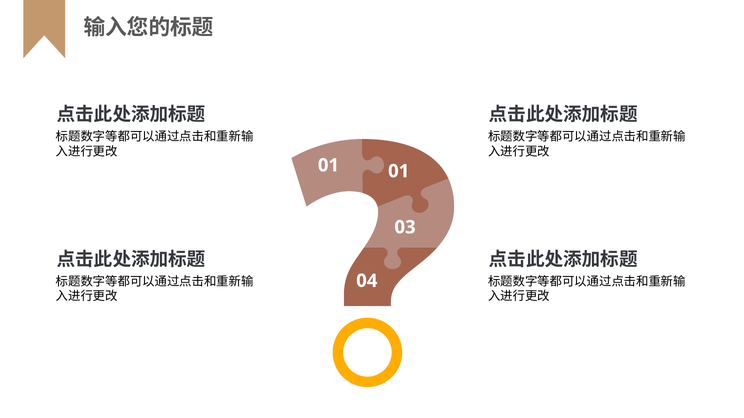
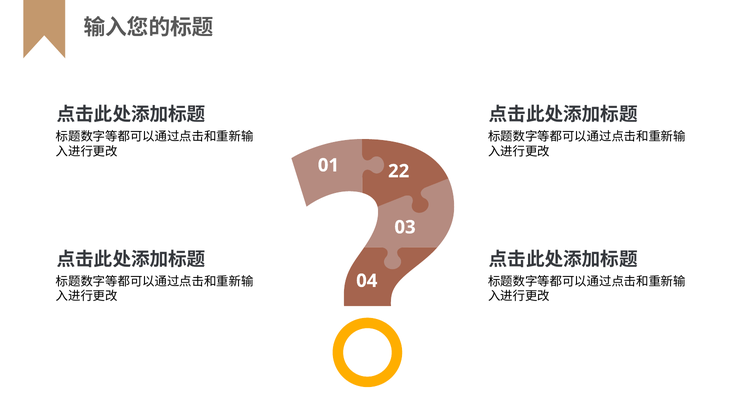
01 01: 01 -> 22 (399, 171)
